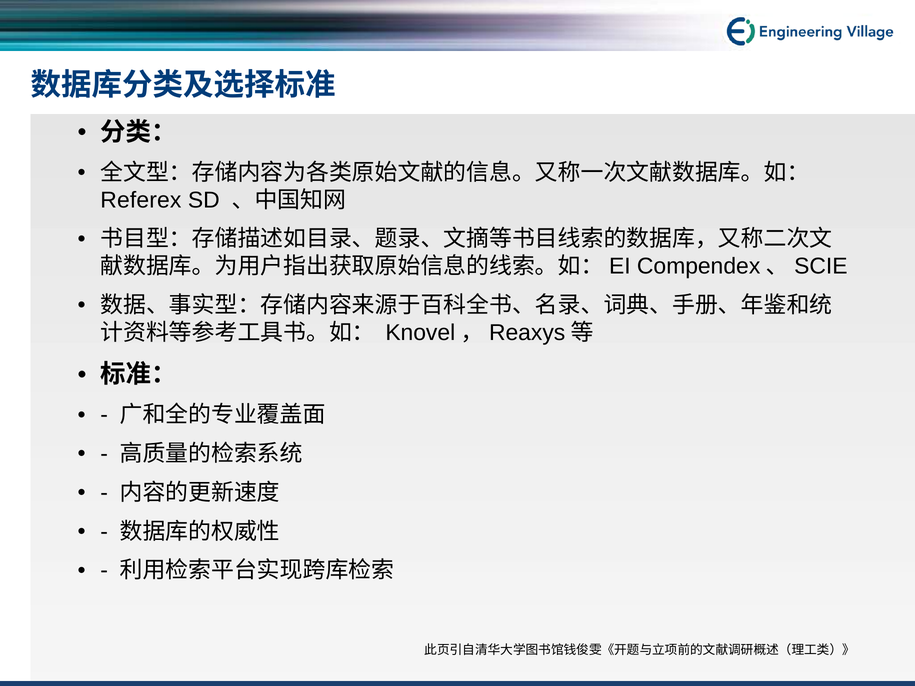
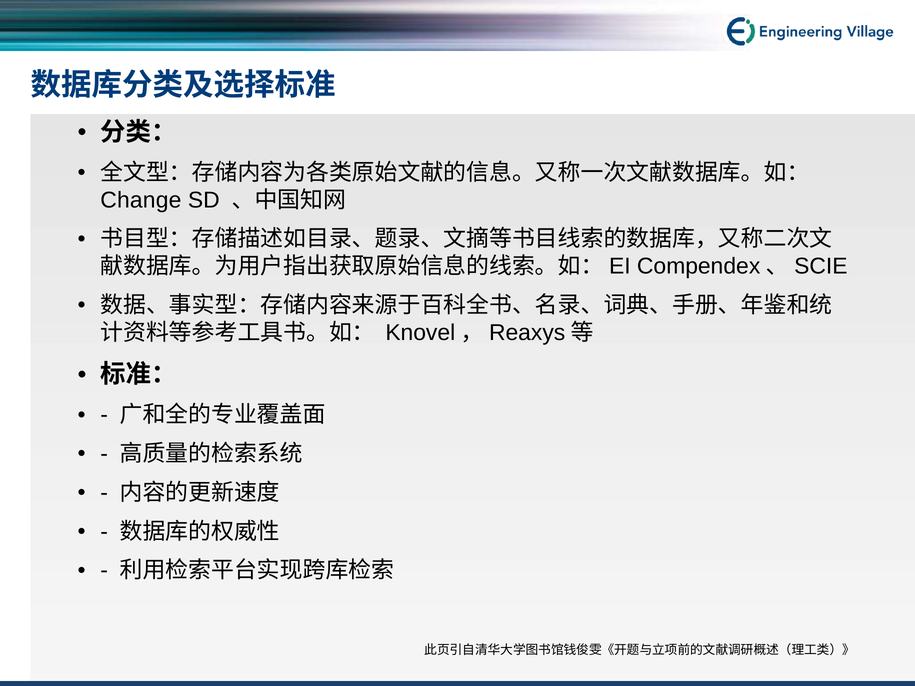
Referex: Referex -> Change (141, 200)
